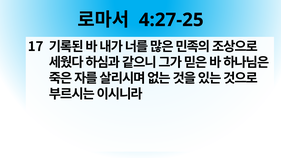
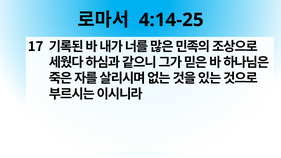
4:27-25: 4:27-25 -> 4:14-25 (171, 20)
